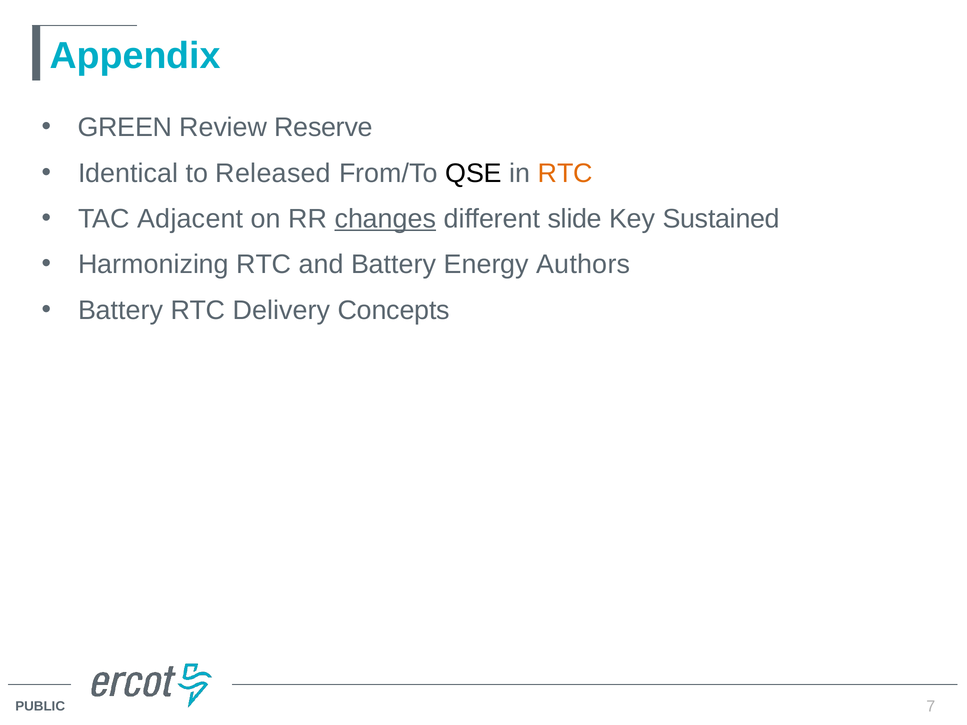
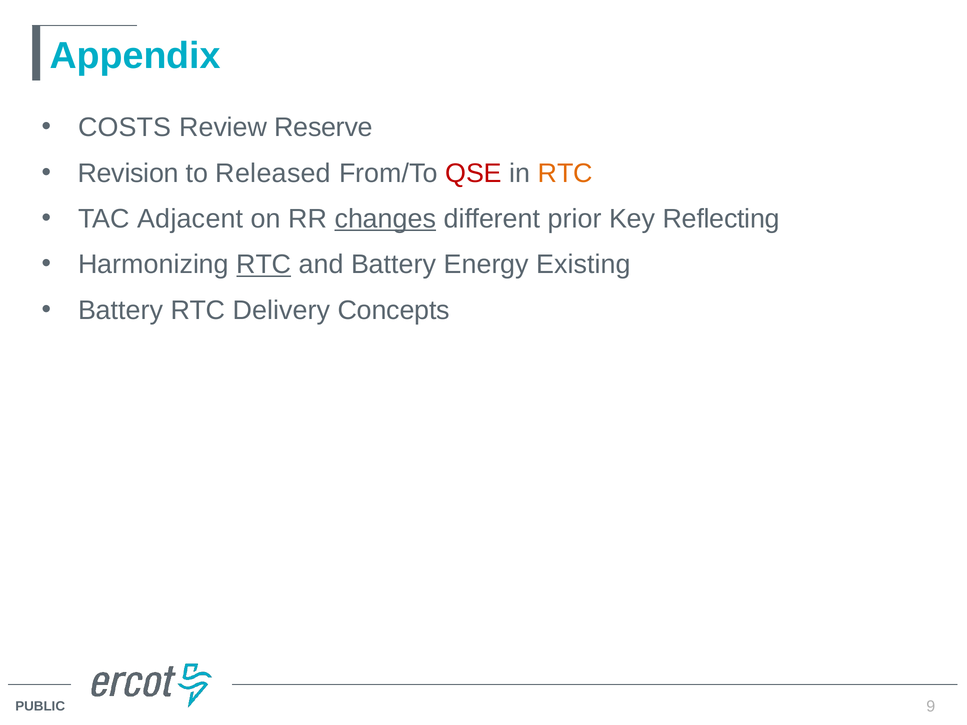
GREEN: GREEN -> COSTS (125, 128)
Identical: Identical -> Revision (128, 173)
QSE colour: black -> red (473, 173)
slide: slide -> prior (575, 219)
Sustained: Sustained -> Reflecting (721, 219)
RTC underline: none -> present (264, 265)
Authors: Authors -> Existing (583, 265)
7: 7 -> 9 (931, 707)
